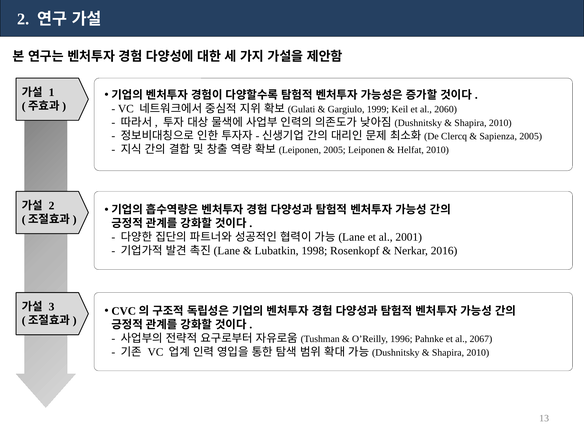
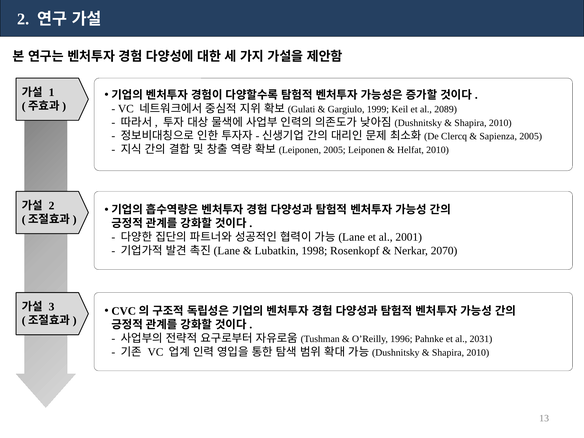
2060: 2060 -> 2089 (446, 109)
2016: 2016 -> 2070 (444, 251)
2067: 2067 -> 2031 (481, 339)
